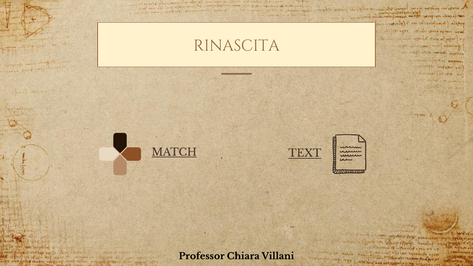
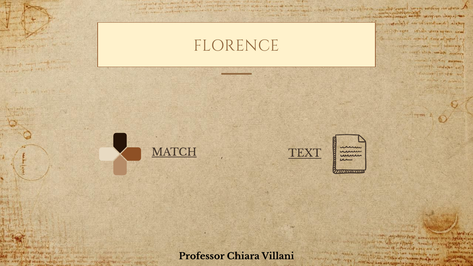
RINASCITA: RINASCITA -> FLORENCE (236, 46)
